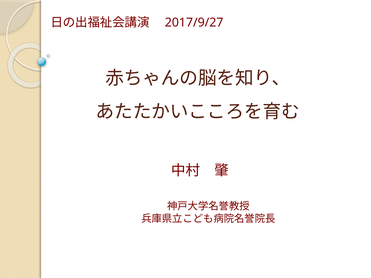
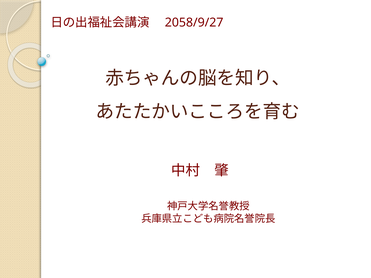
2017/9/27: 2017/9/27 -> 2058/9/27 (194, 23)
